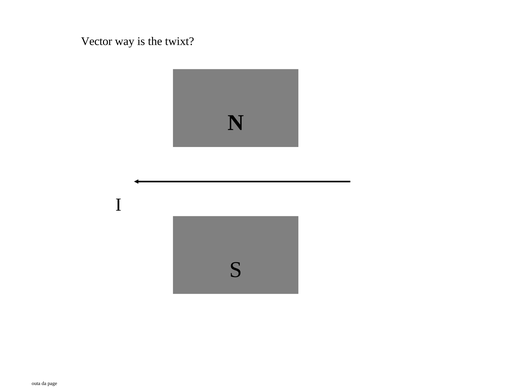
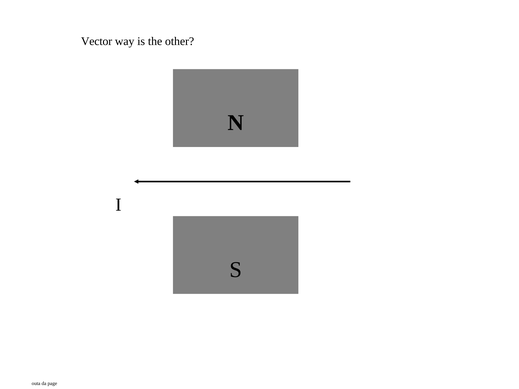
twixt: twixt -> other (180, 41)
